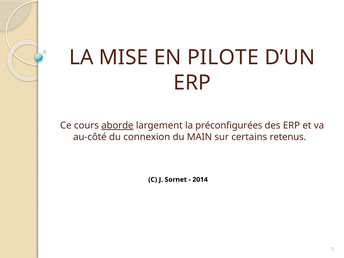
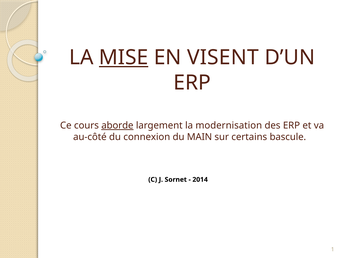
MISE underline: none -> present (124, 58)
PILOTE: PILOTE -> VISENT (223, 58)
préconfigurées: préconfigurées -> modernisation (229, 126)
retenus: retenus -> bascule (288, 137)
